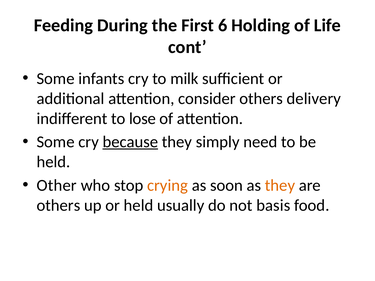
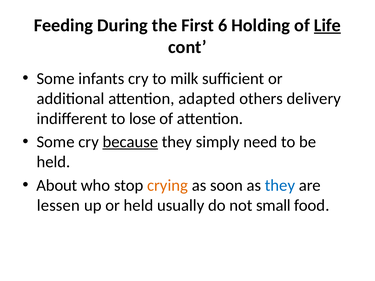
Life underline: none -> present (327, 25)
consider: consider -> adapted (207, 99)
Other: Other -> About (57, 185)
they colour: orange -> blue (280, 185)
others: others -> lessen (58, 205)
basis: basis -> small (273, 205)
